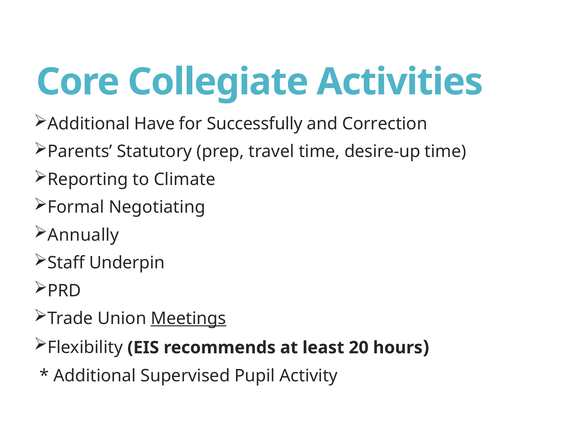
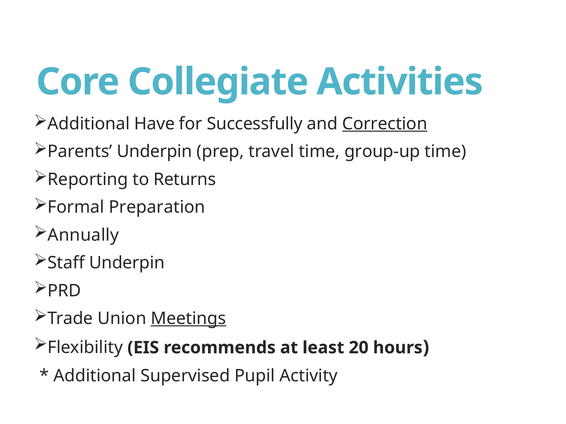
Correction underline: none -> present (385, 124)
Parents Statutory: Statutory -> Underpin (155, 152)
desire-up: desire-up -> group-up (382, 152)
Climate: Climate -> Returns (185, 180)
Negotiating: Negotiating -> Preparation (157, 207)
